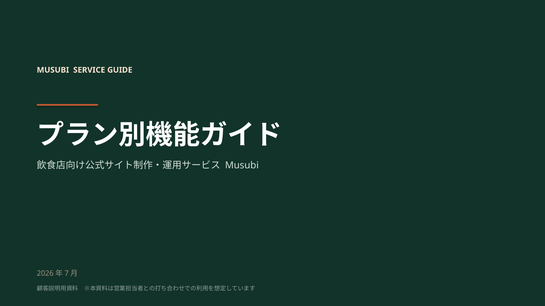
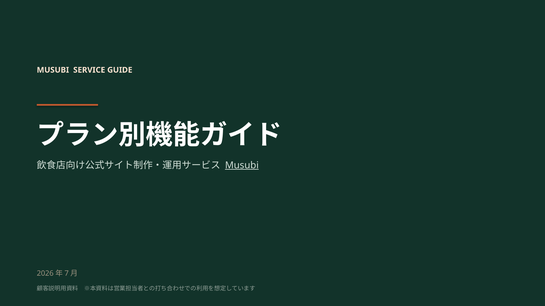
Musubi underline: none -> present (242, 166)
